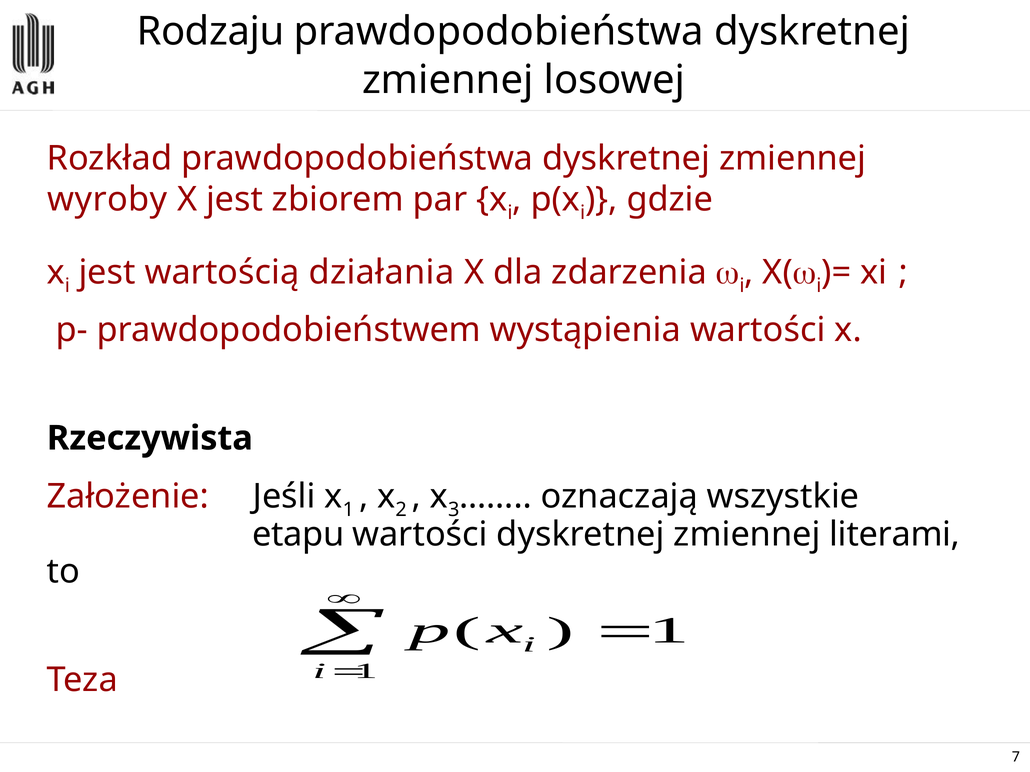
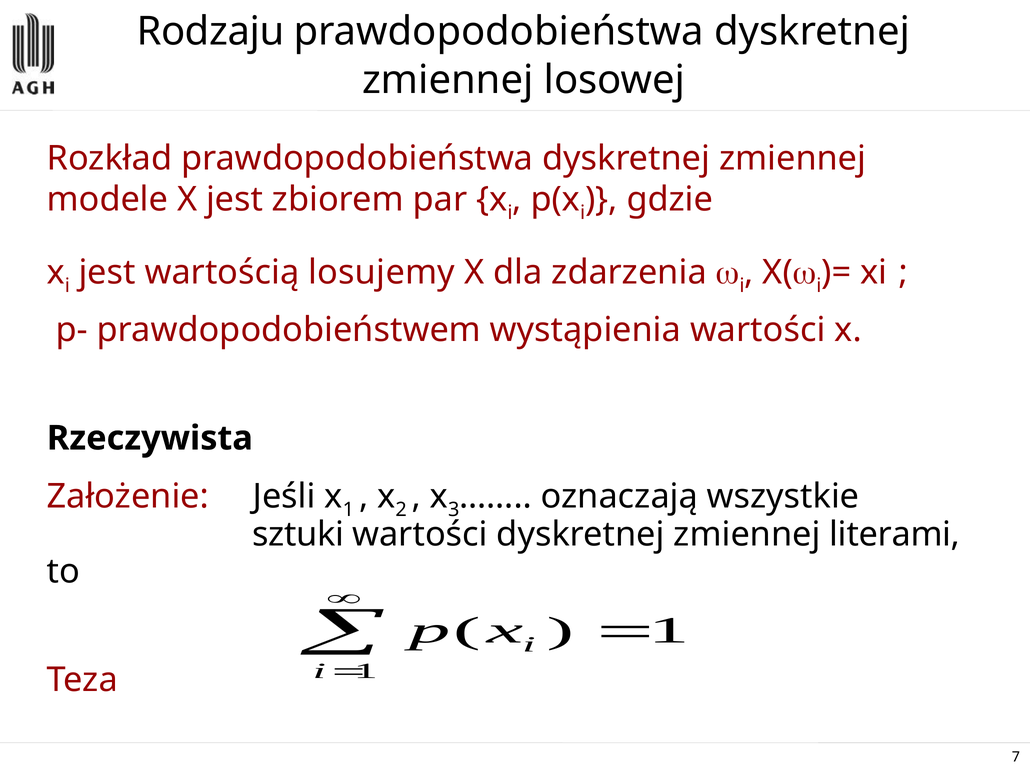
wyroby: wyroby -> modele (107, 199)
działania: działania -> losujemy (382, 273)
etapu: etapu -> sztuki (298, 535)
